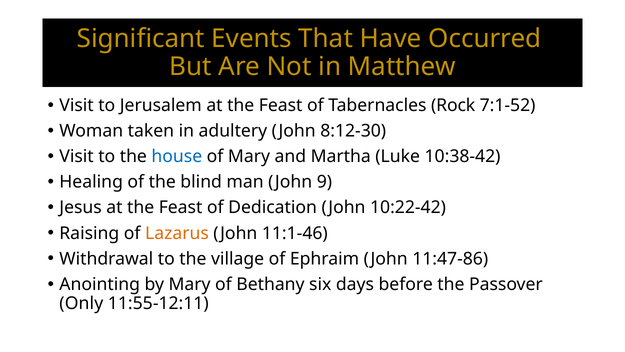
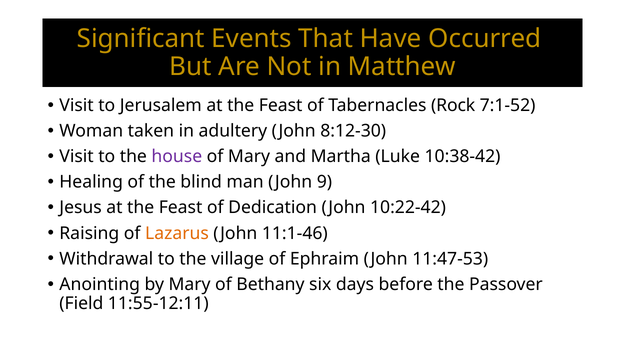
house colour: blue -> purple (177, 156)
11:47-86: 11:47-86 -> 11:47-53 (450, 258)
Only: Only -> Field (81, 303)
